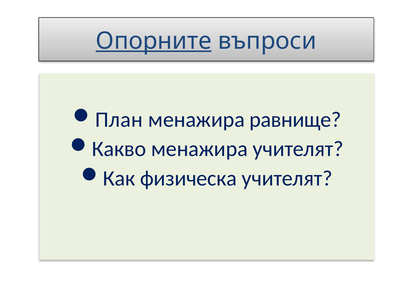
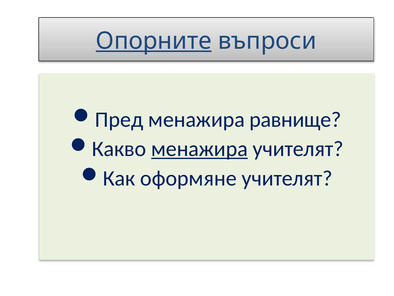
План: План -> Пред (119, 119)
менажира underline: none -> present (199, 149)
физическа: физическа -> оформяне (188, 178)
